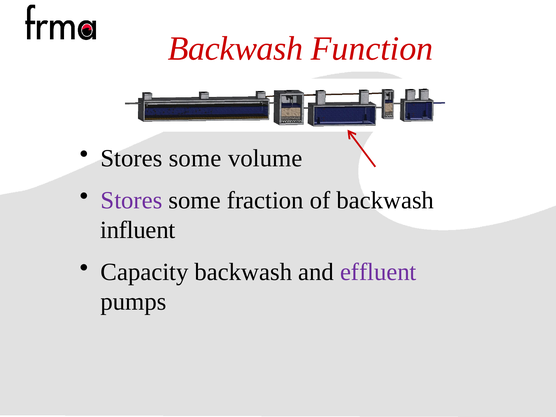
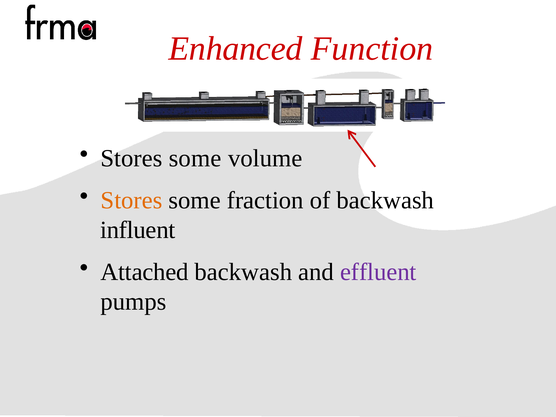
Backwash: Backwash -> Enhanced (235, 49)
Stores colour: purple -> orange (131, 200)
Capacity: Capacity -> Attached (145, 272)
